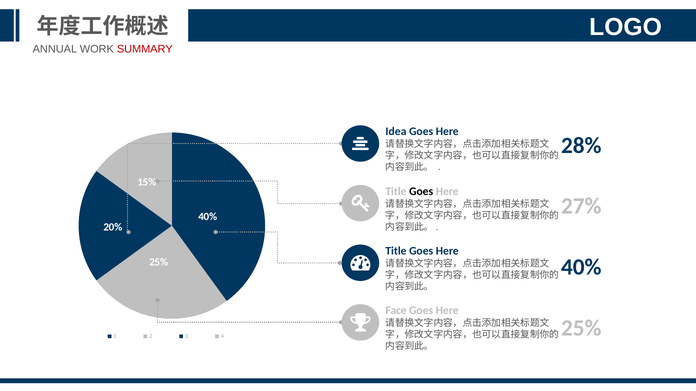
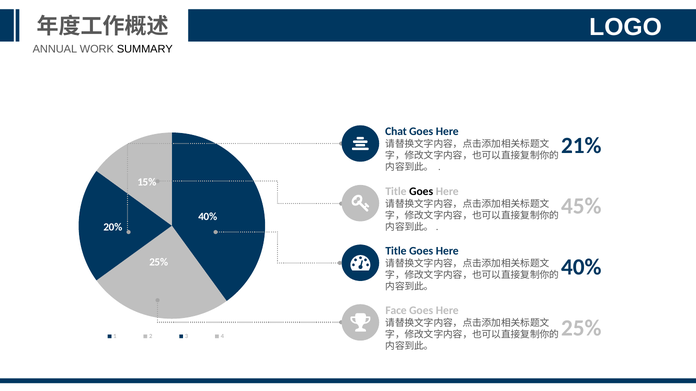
SUMMARY colour: red -> black (145, 49)
Idea: Idea -> Chat (396, 132)
28%: 28% -> 21% (581, 146)
27%: 27% -> 45% (581, 207)
